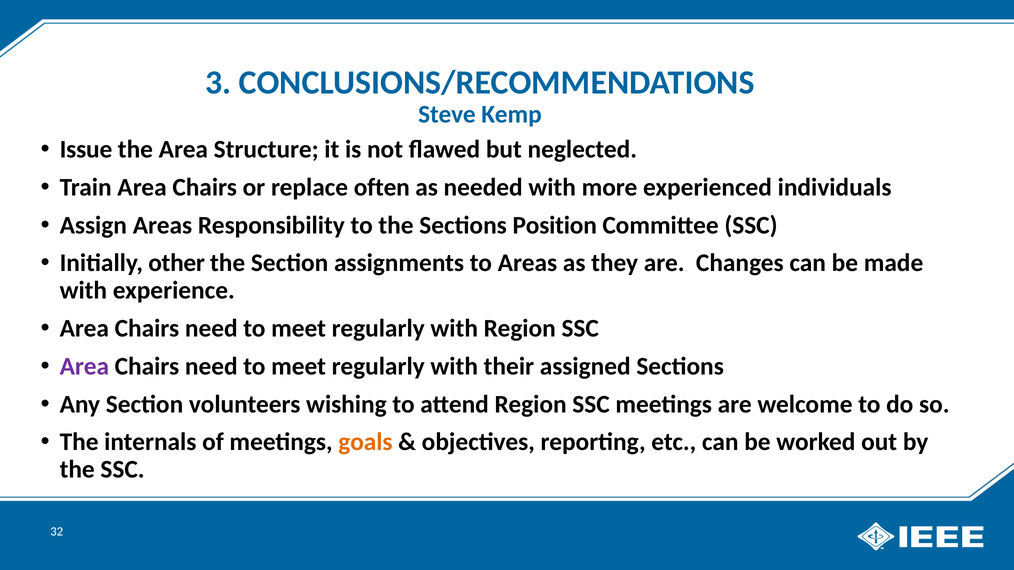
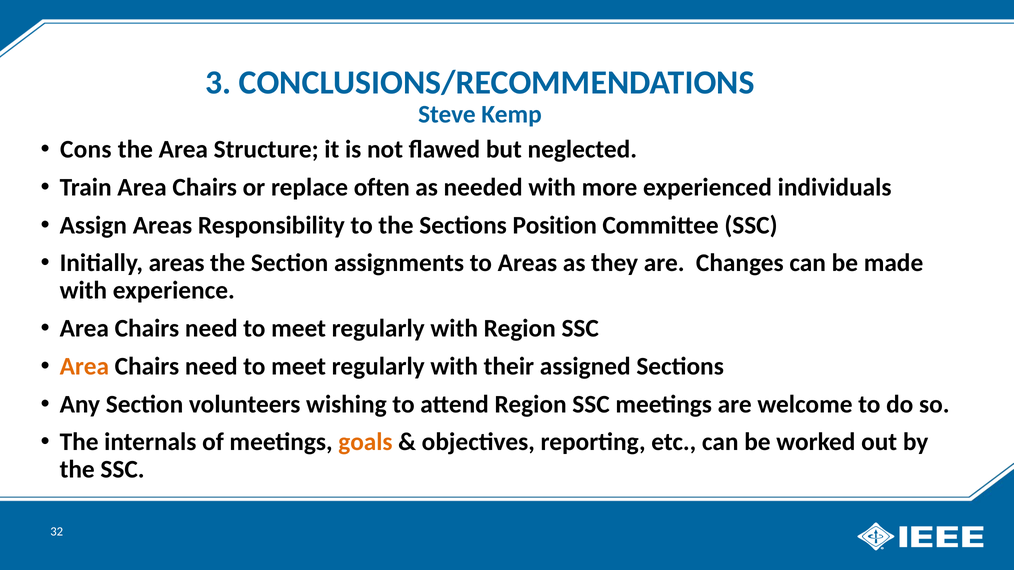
Issue: Issue -> Cons (86, 149)
Initially other: other -> areas (177, 263)
Area colour: purple -> orange (84, 367)
